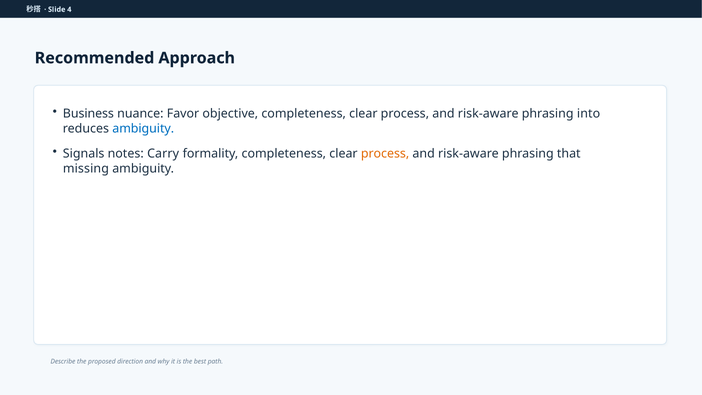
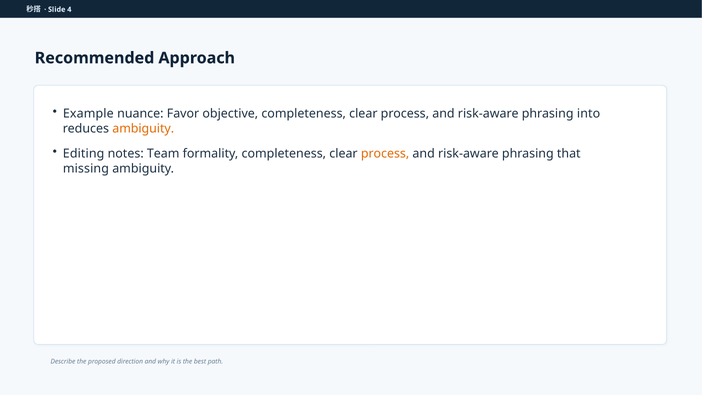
Business: Business -> Example (88, 114)
ambiguity colour: blue -> orange (143, 129)
Signals: Signals -> Editing (84, 154)
Carry: Carry -> Team (163, 154)
